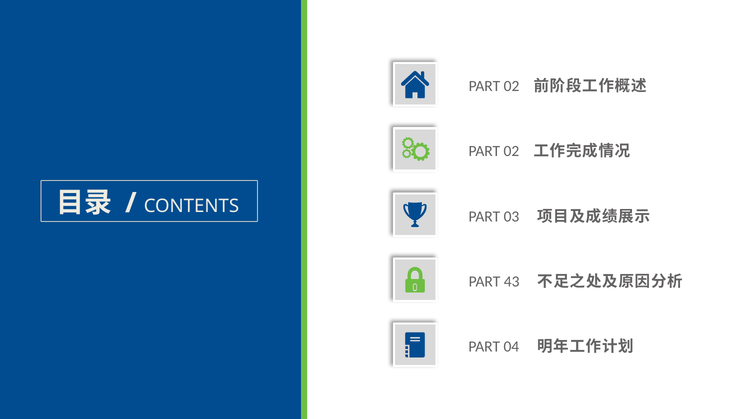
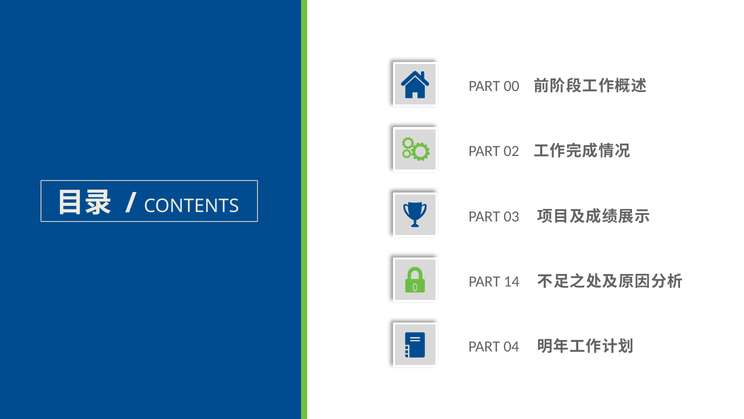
02: 02 -> 00 (512, 86)
43: 43 -> 14 (512, 281)
